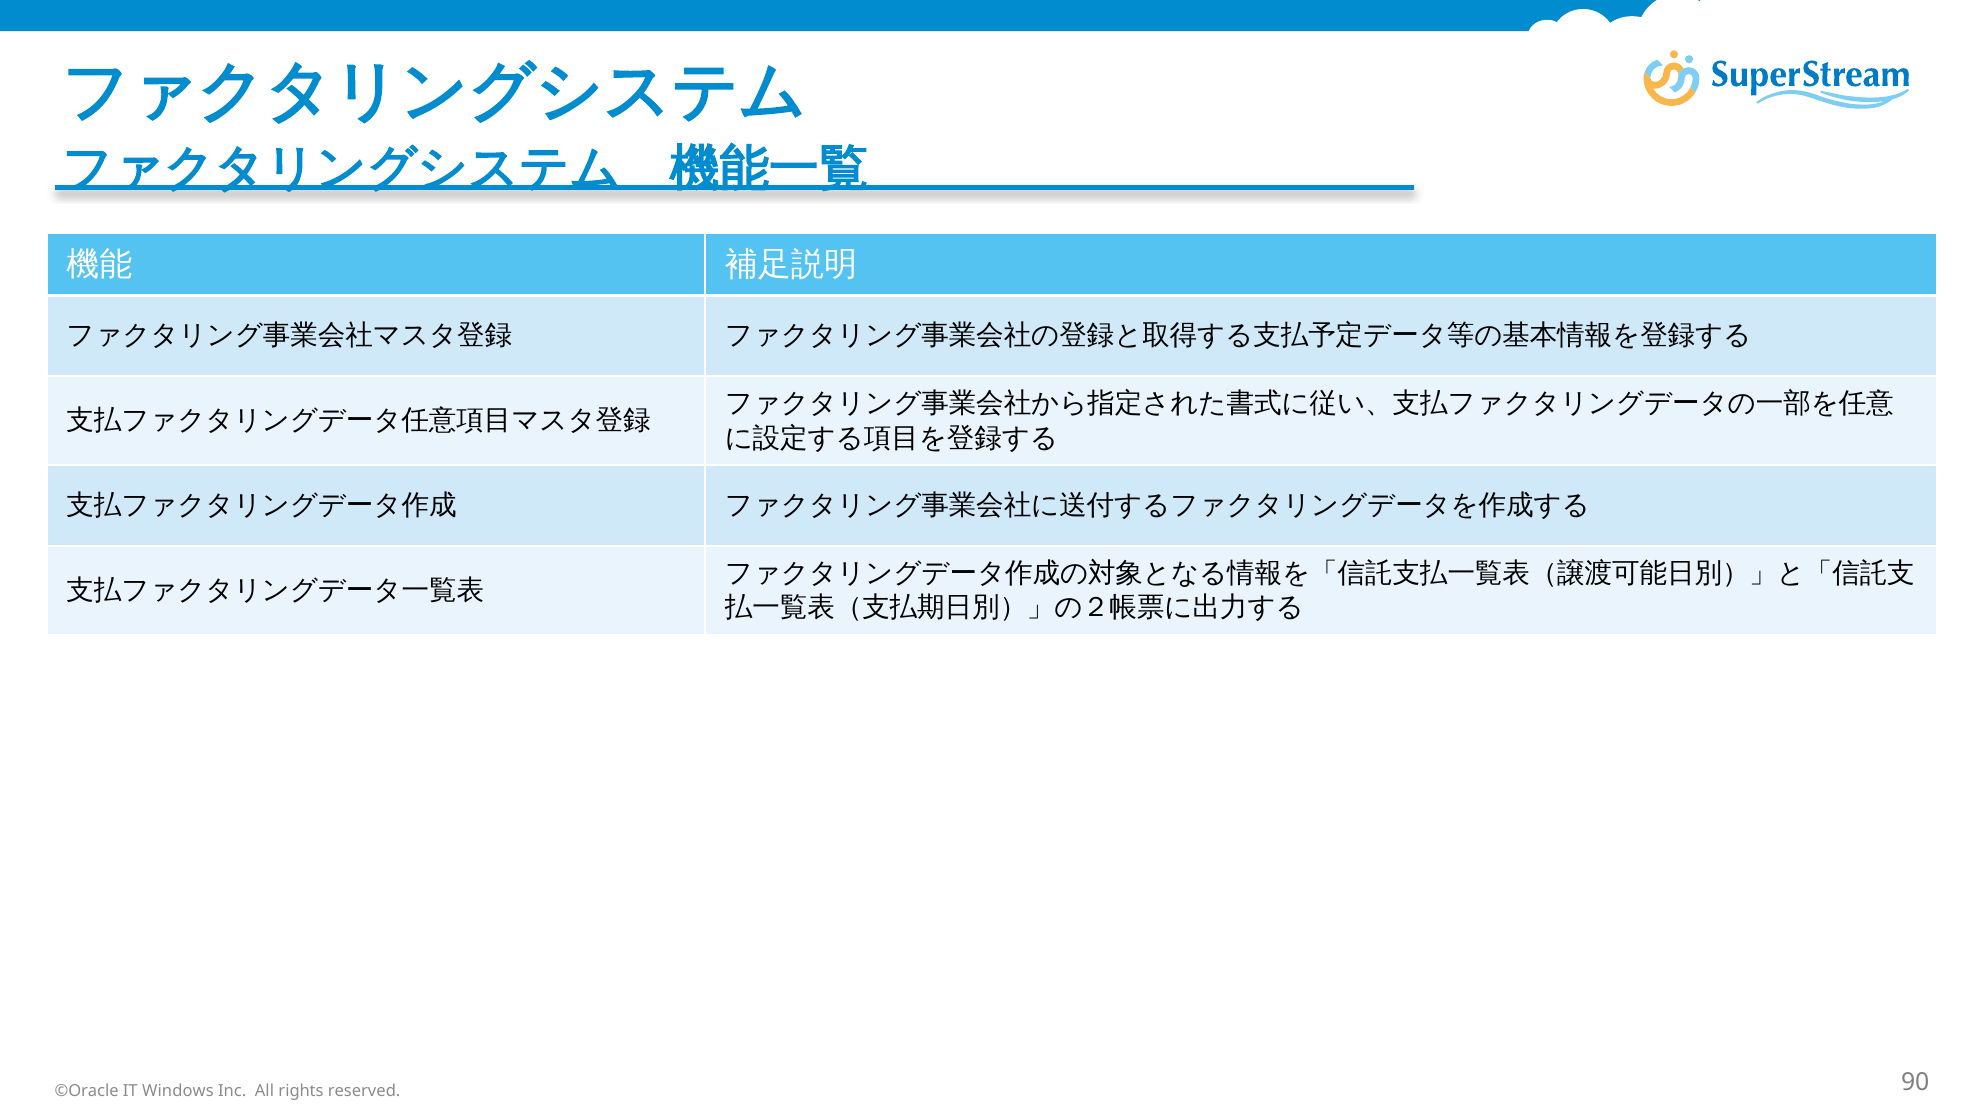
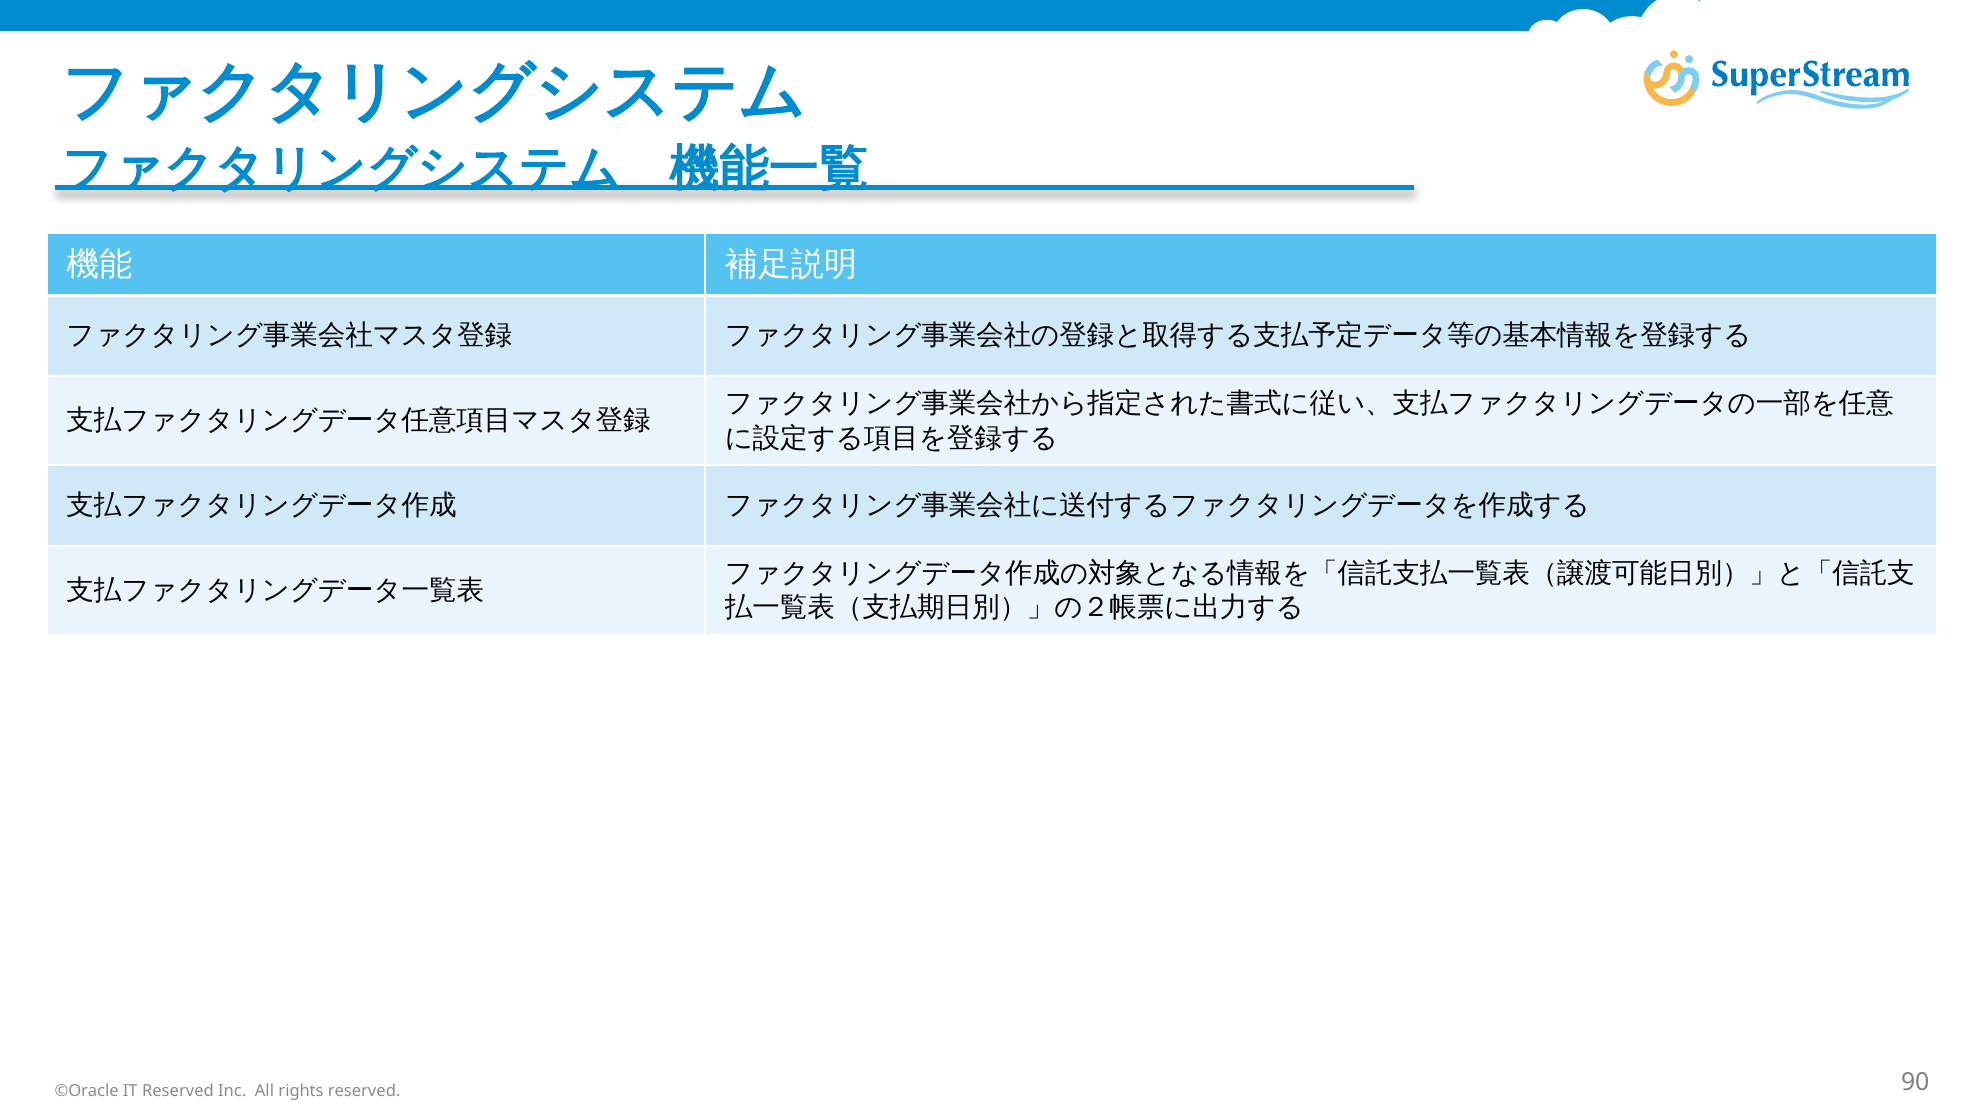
IT Windows: Windows -> Reserved (178, 1091)
